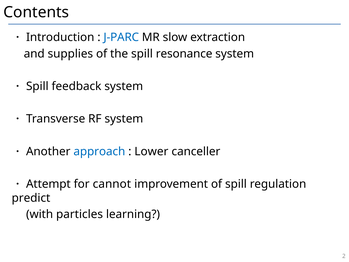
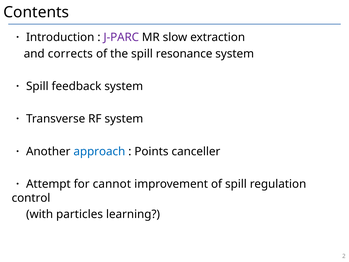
J-PARC colour: blue -> purple (121, 37)
supplies: supplies -> corrects (70, 54)
Lower: Lower -> Points (151, 151)
predict: predict -> control (31, 198)
